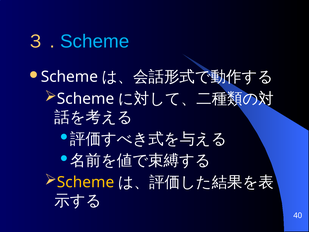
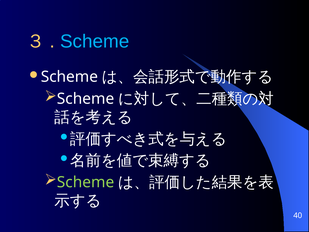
Scheme colour: yellow -> light green (86, 182)
